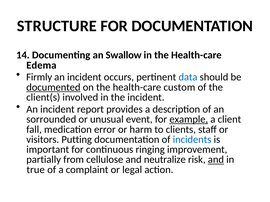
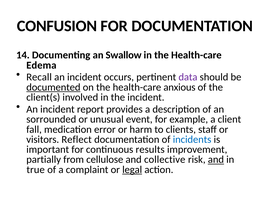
STRUCTURE: STRUCTURE -> CONFUSION (57, 26)
Firmly: Firmly -> Recall (39, 77)
data colour: blue -> purple (188, 77)
custom: custom -> anxious (179, 87)
example underline: present -> none (189, 120)
Putting: Putting -> Reflect (77, 140)
ringing: ringing -> results (150, 150)
neutralize: neutralize -> collective (165, 160)
legal underline: none -> present (132, 170)
